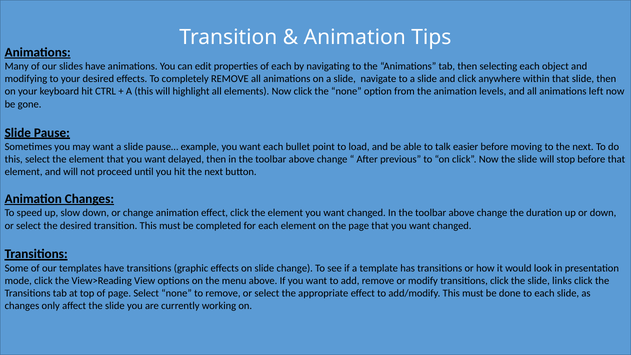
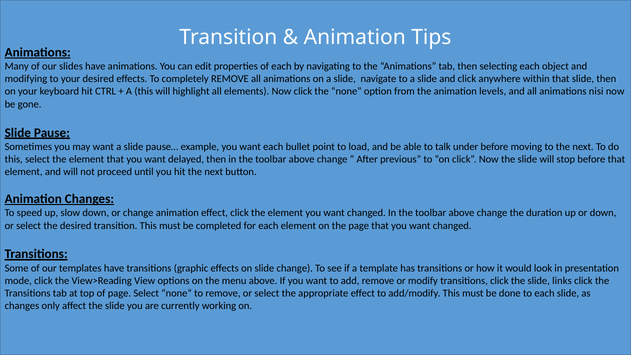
left: left -> nisi (596, 91)
easier: easier -> under (466, 147)
